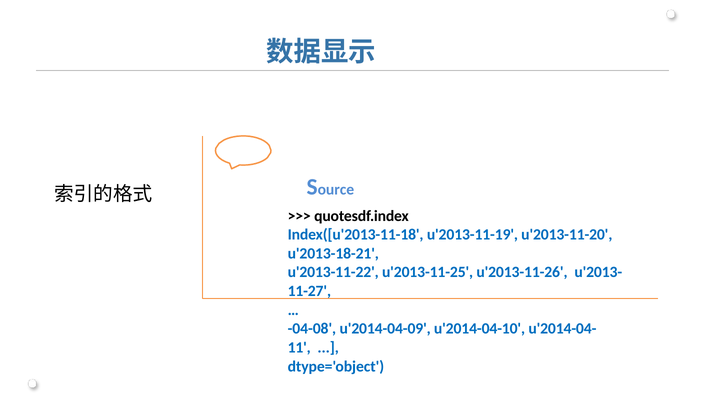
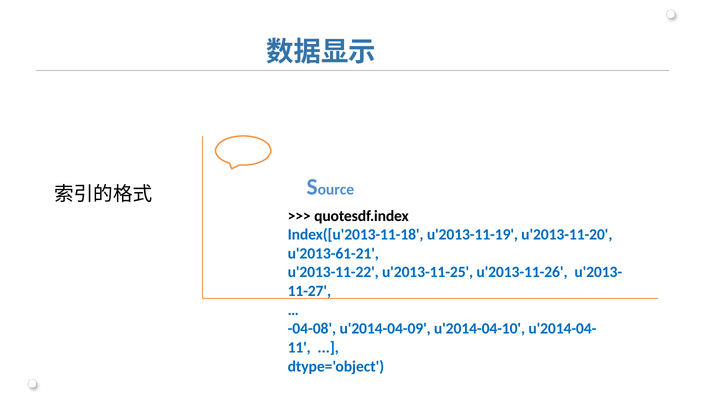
u'2013-18-21: u'2013-18-21 -> u'2013-61-21 (333, 253)
